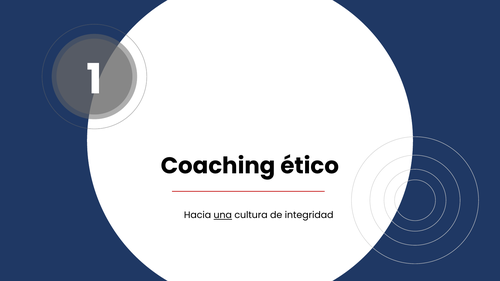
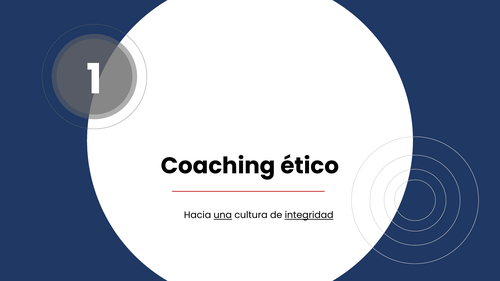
integridad underline: none -> present (309, 215)
